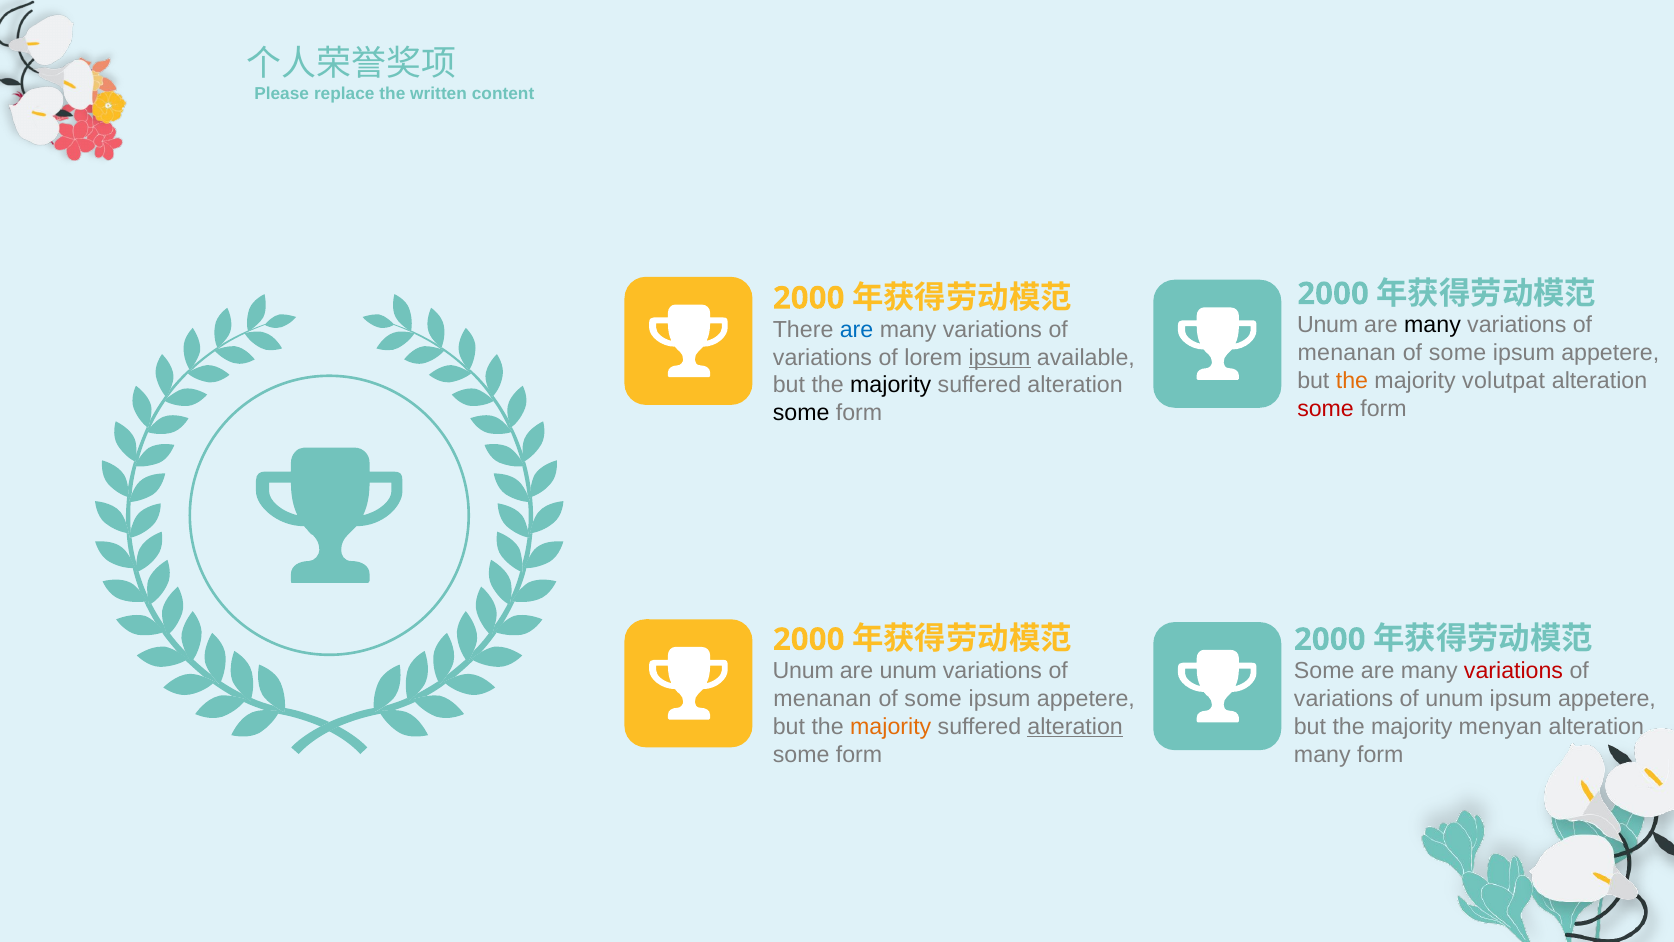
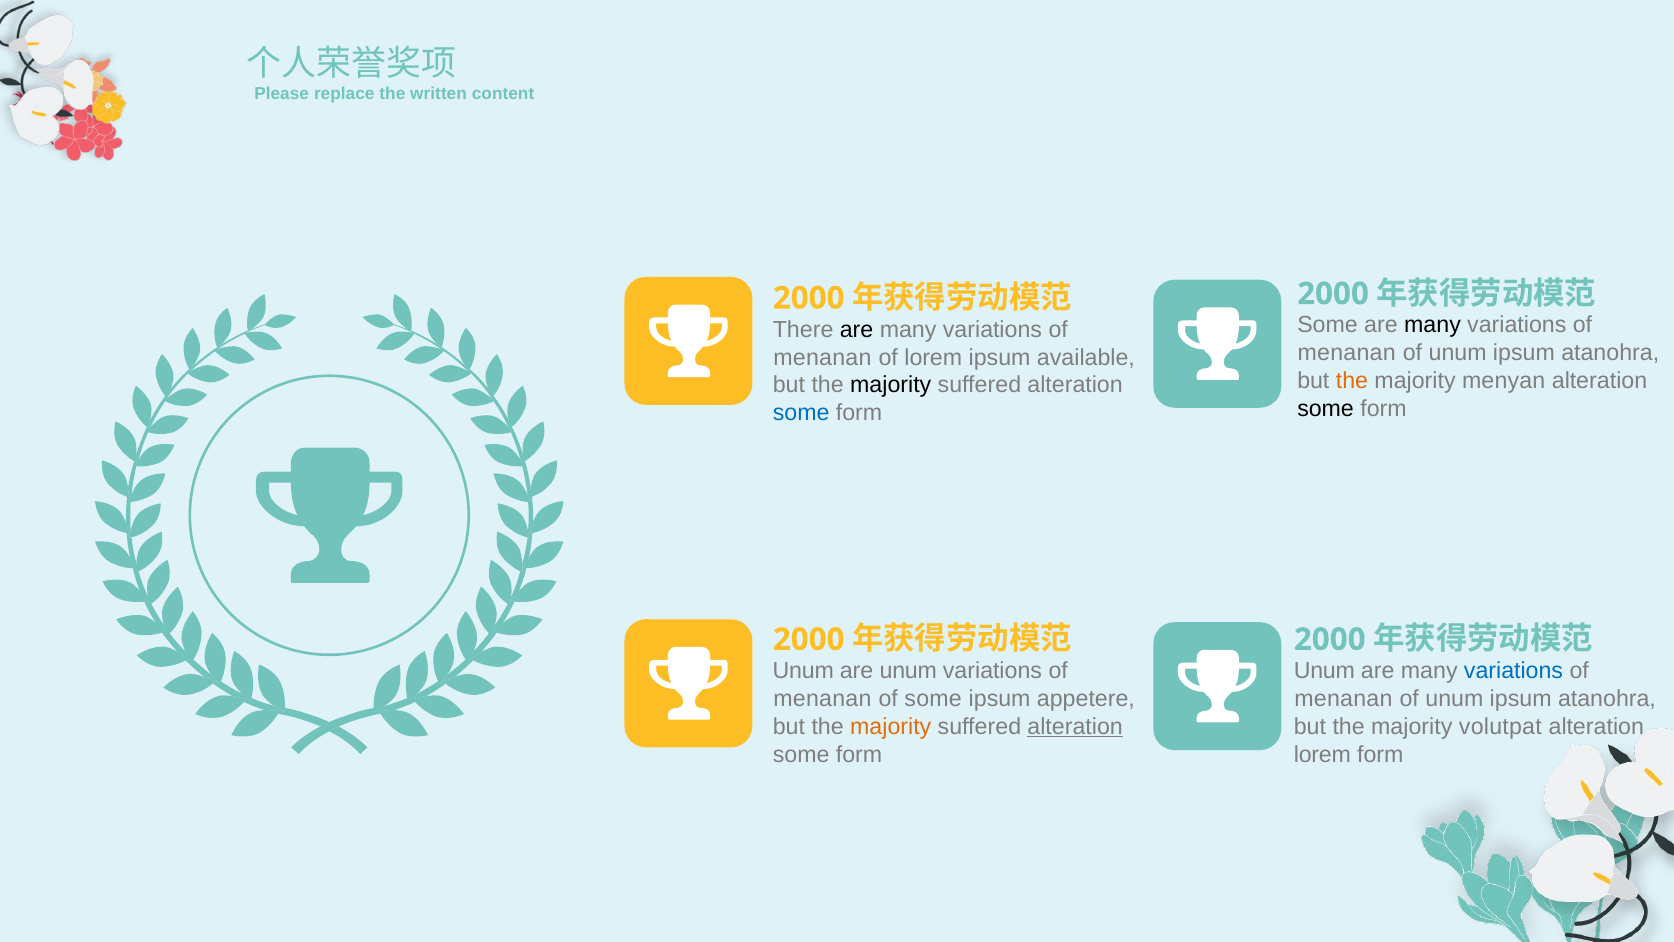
Unum: Unum -> Some (1328, 325)
are colour: blue -> black (857, 329)
some: some -> unum (1458, 353)
appetere: appetere -> atanohra (1610, 353)
variations: variations -> menanan (822, 357)
ipsum underline: present -> none (1000, 357)
volutpat: volutpat -> menyan (1504, 381)
some colour: red -> black (1326, 409)
some colour: black -> blue (801, 413)
Some: Some -> Unum (1324, 671)
variations colour: red -> blue (1514, 671)
variations: variations -> menanan (1343, 698)
appetere: appetere -> atanohra (1607, 698)
menyan: menyan -> volutpat (1500, 726)
many: many -> lorem (1322, 754)
